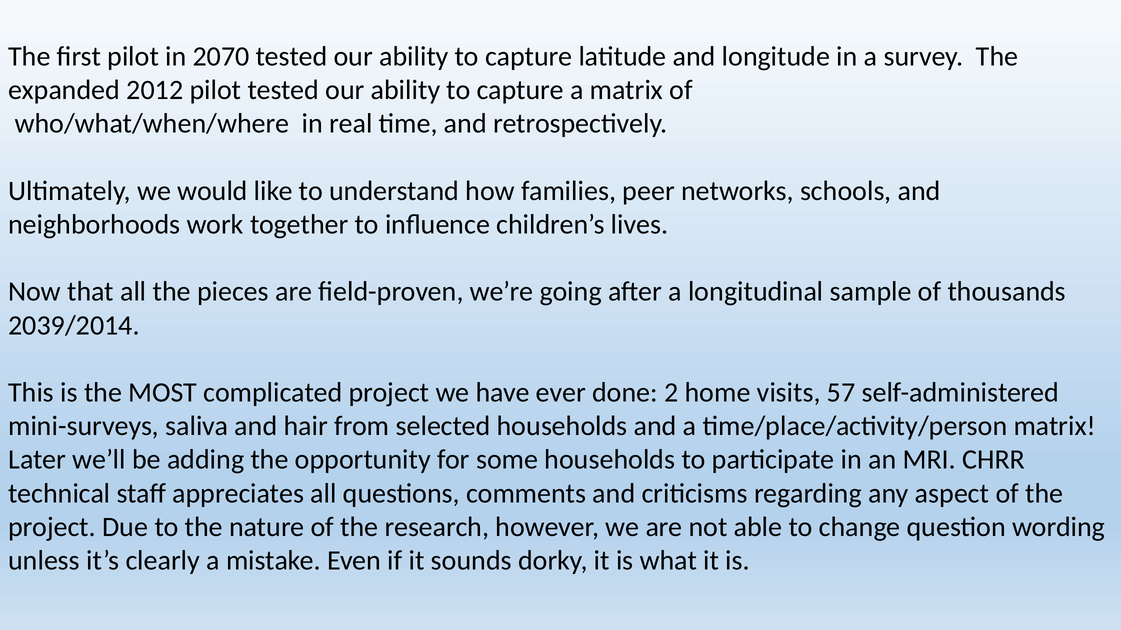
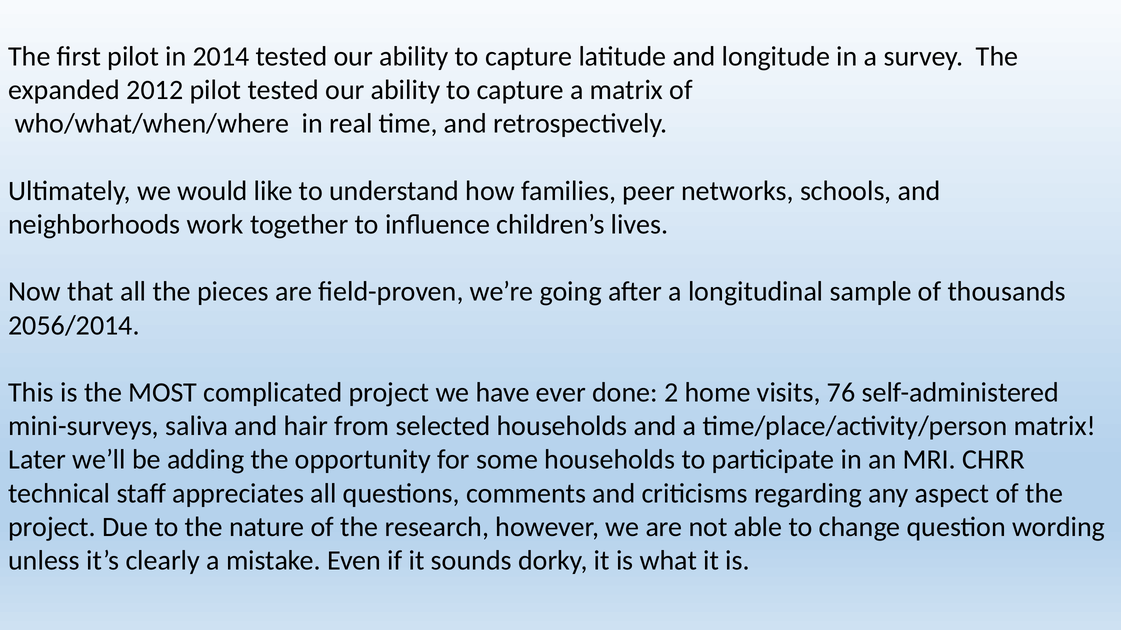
2070: 2070 -> 2014 (221, 57)
2039/2014: 2039/2014 -> 2056/2014 (74, 326)
57: 57 -> 76 (841, 393)
